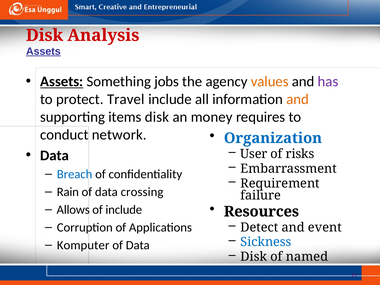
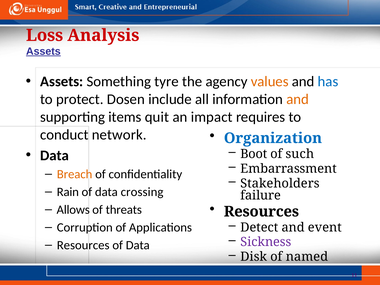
Disk: Disk -> Loss (45, 35)
Assets underline: present -> none (62, 81)
jobs: jobs -> tyre (167, 81)
has colour: purple -> blue (328, 81)
Travel: Travel -> Dosen (126, 99)
items disk: disk -> quit (157, 117)
money: money -> impact (212, 117)
User: User -> Boot (254, 154)
risks: risks -> such (300, 154)
Breach colour: blue -> orange (75, 174)
Requirement: Requirement -> Stakeholders (280, 183)
of include: include -> threats (124, 210)
Sickness colour: blue -> purple (266, 242)
Komputer: Komputer -> Resources (83, 245)
